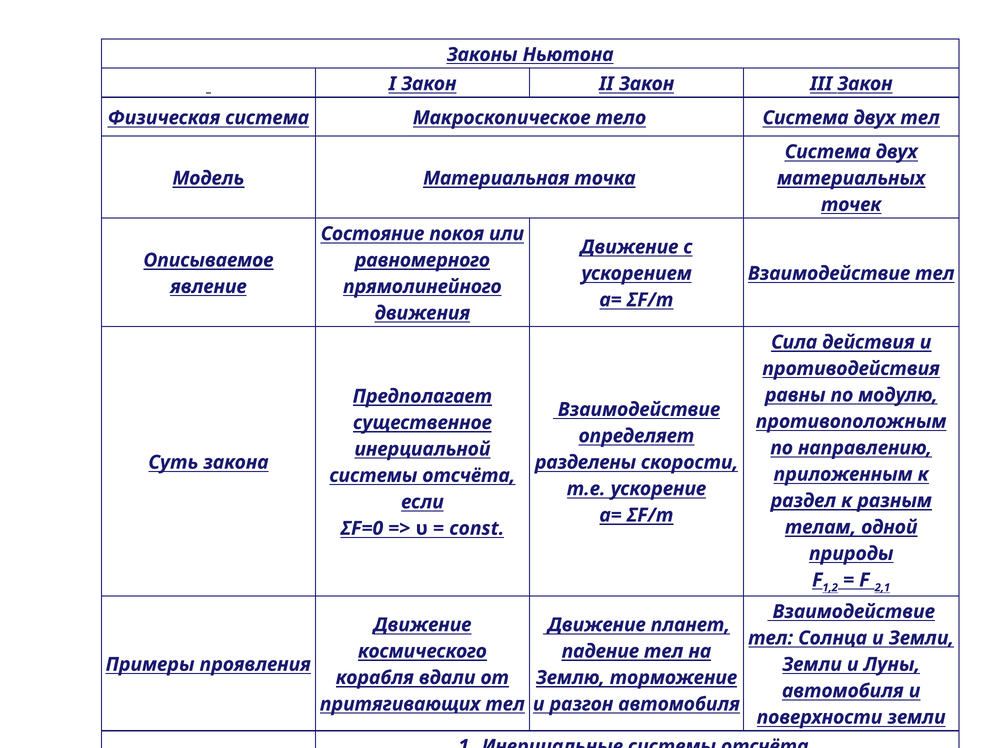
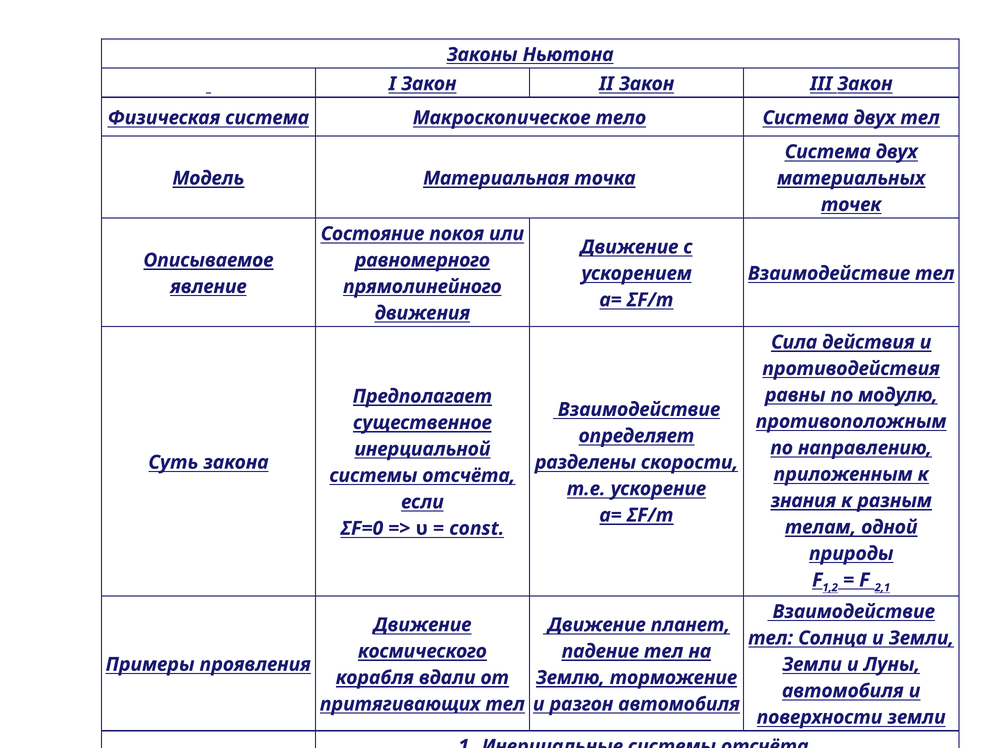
раздел: раздел -> знания (803, 501)
